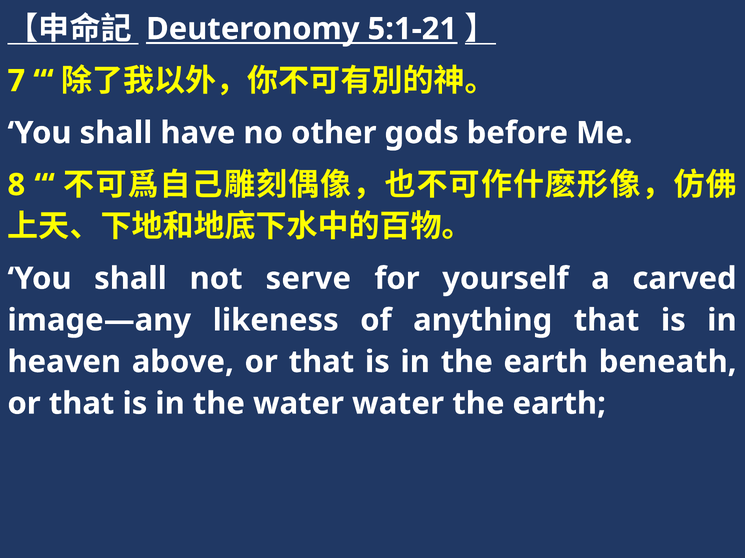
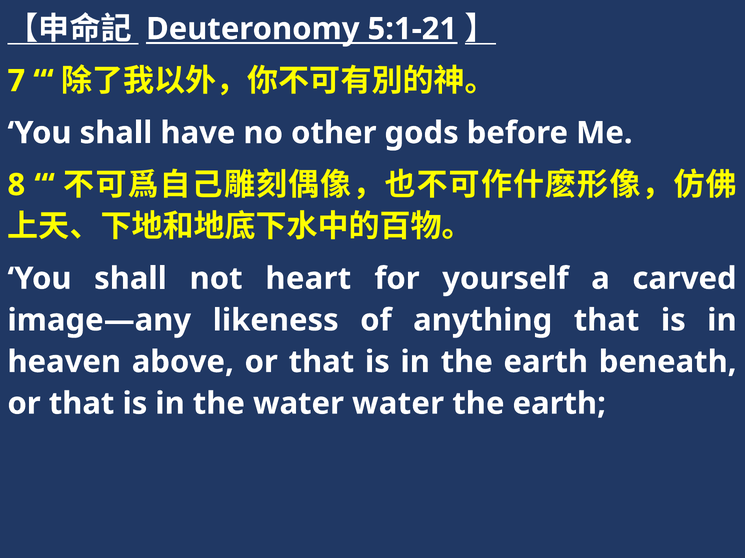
serve: serve -> heart (308, 279)
